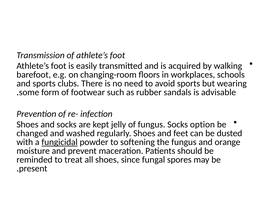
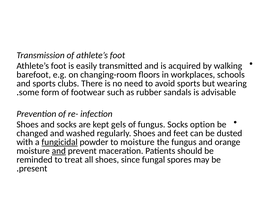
jelly: jelly -> gels (119, 125)
to softening: softening -> moisture (137, 142)
and underline: none -> present (59, 151)
